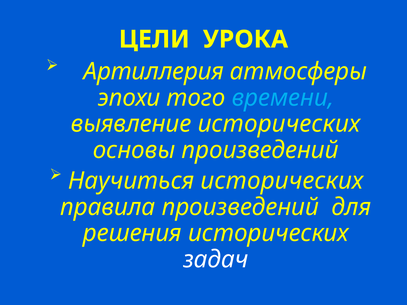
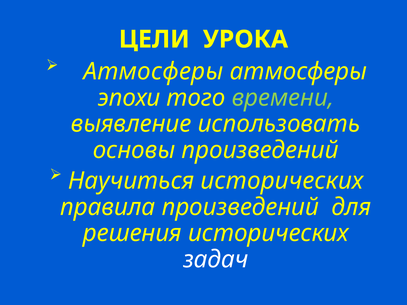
Артиллерия: Артиллерия -> Атмосферы (153, 72)
времени colour: light blue -> light green (283, 98)
выявление исторических: исторических -> использовать (279, 124)
